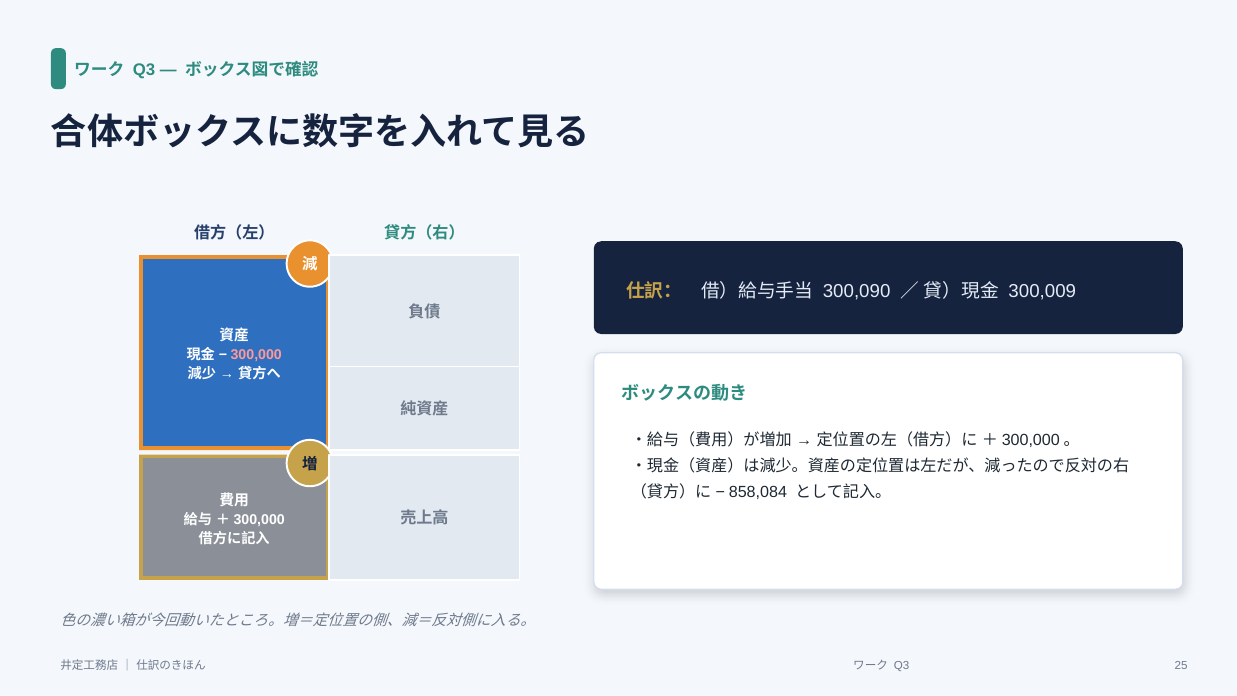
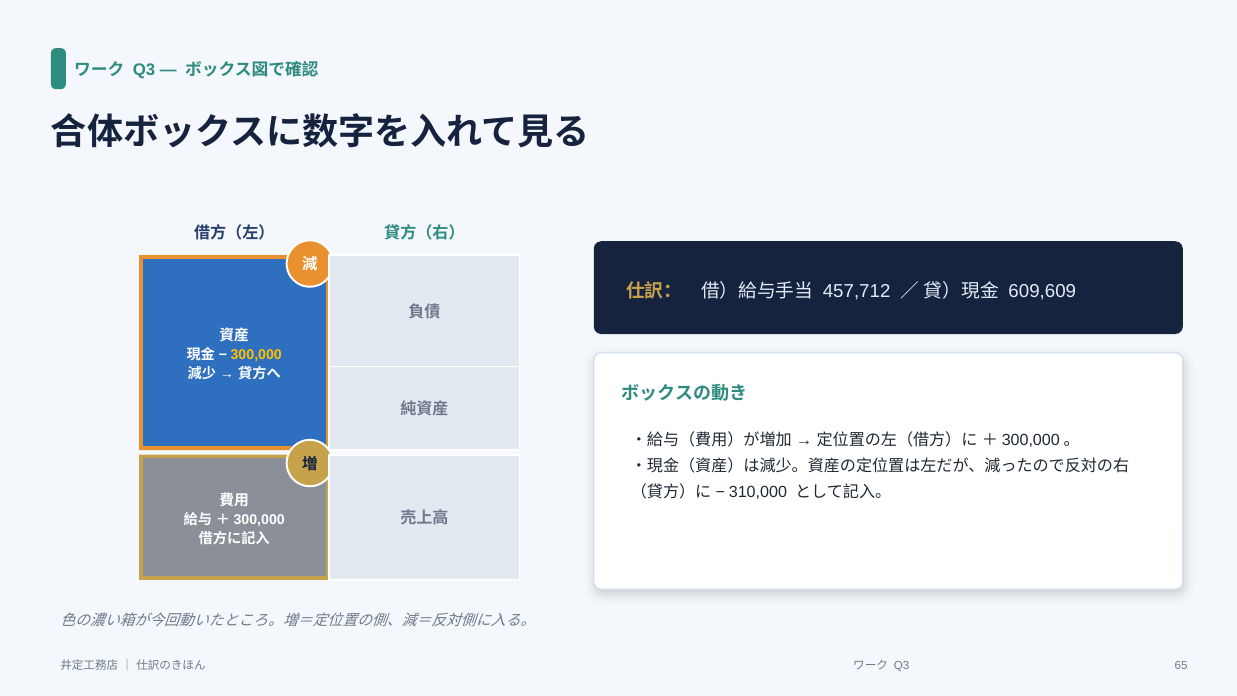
300,090: 300,090 -> 457,712 (857, 291)
300,009: 300,009 -> 609,609 (1042, 291)
300,000 colour: pink -> yellow (256, 355)
858,084: 858,084 -> 310,000 (758, 492)
25: 25 -> 65 (1181, 666)
